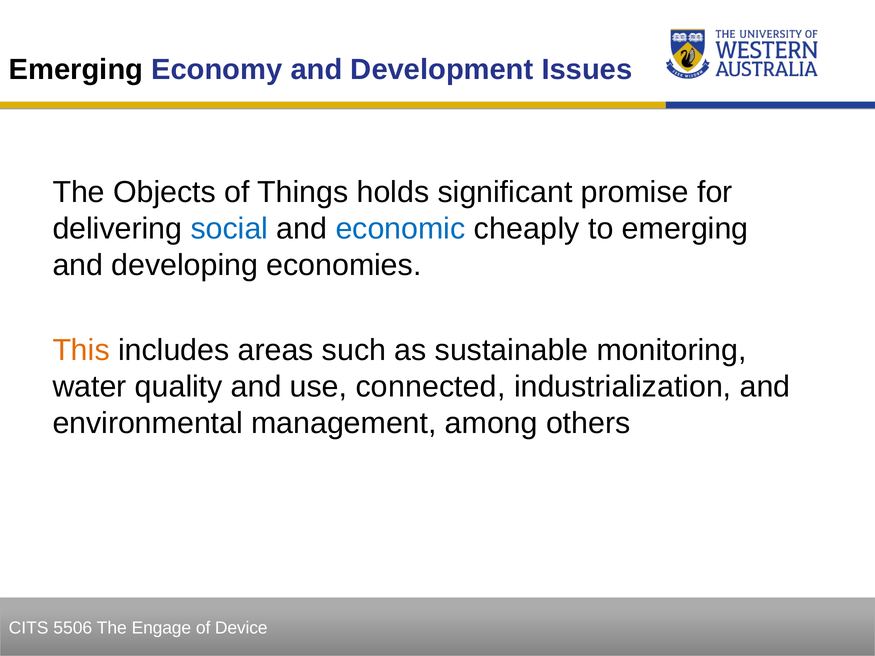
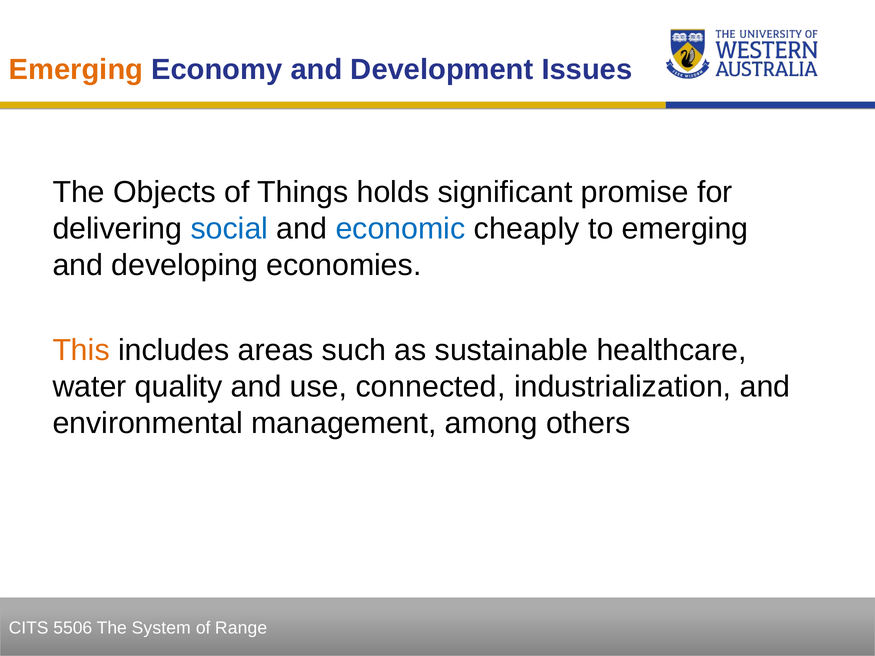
Emerging colour: black -> orange (76, 70)
monitoring: monitoring -> healthcare (672, 350)
Engage: Engage -> System (161, 628)
Device: Device -> Range (241, 628)
